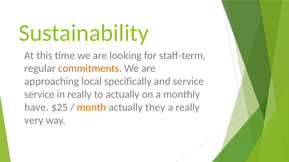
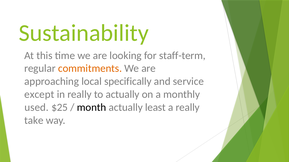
service: service -> except (39, 95)
have: have -> used (37, 108)
month colour: orange -> black (92, 108)
they: they -> least (155, 108)
very: very -> take (34, 121)
